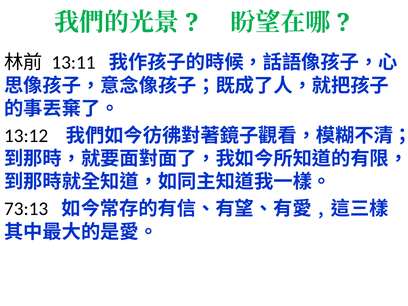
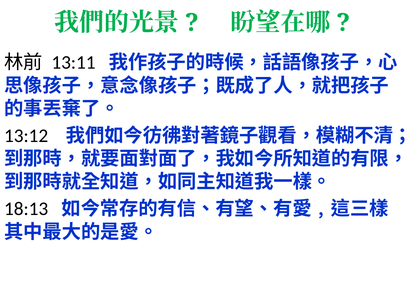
73:13: 73:13 -> 18:13 (26, 209)
